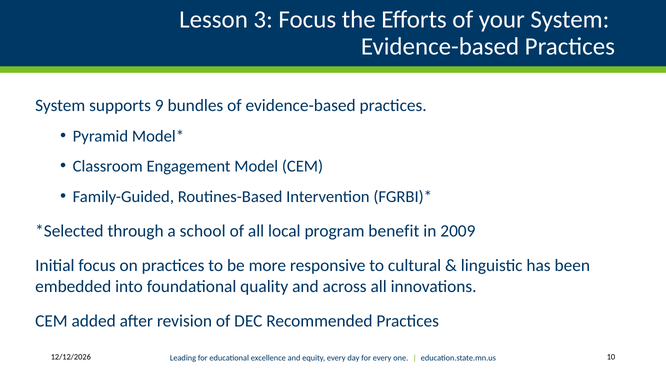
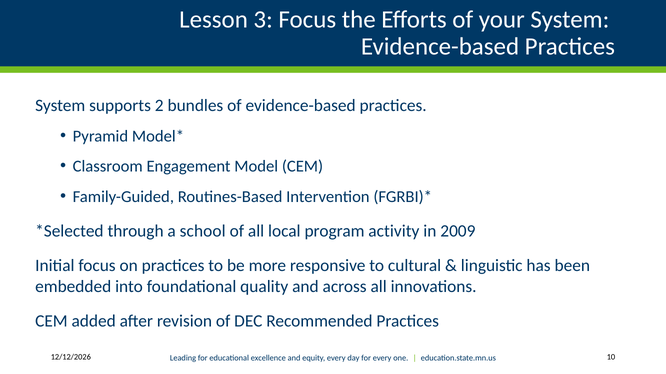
9: 9 -> 2 (159, 106)
benefit: benefit -> activity (394, 231)
